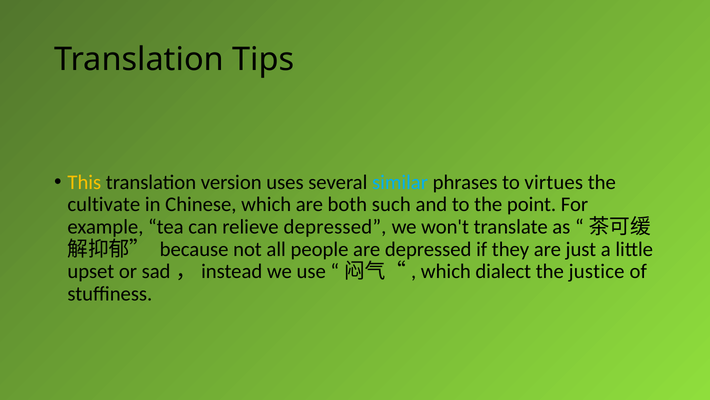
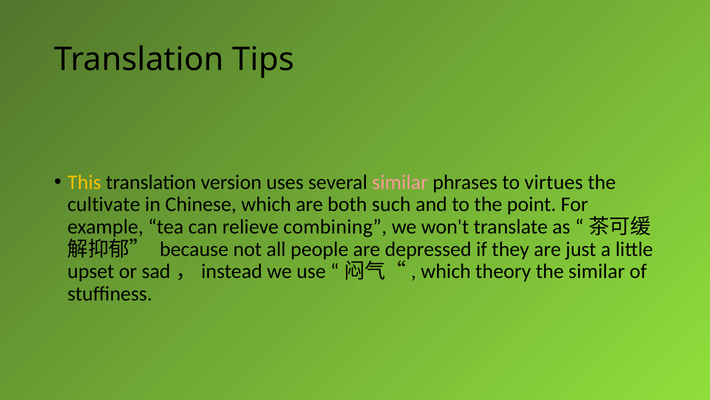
similar colour: light blue -> pink (400, 182)
relieve depressed: depressed -> combining (335, 227)
dialect: dialect -> theory (503, 271)
the justice: justice -> similar (597, 271)
